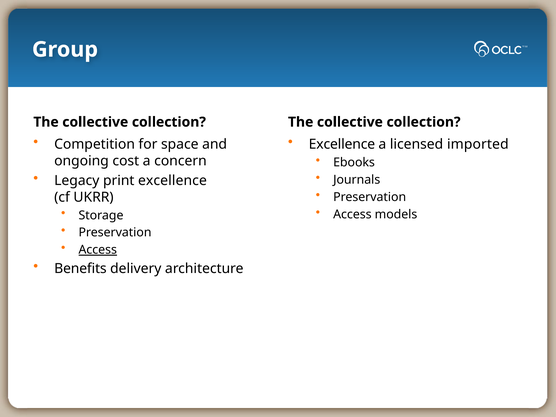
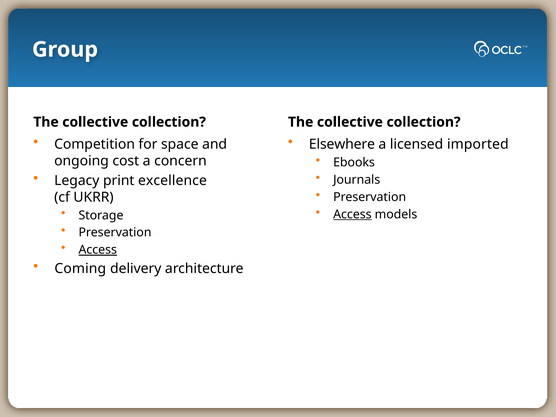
Excellence: Excellence -> Elsewhere (342, 144)
Access underline: none -> present (352, 214)
Benefits: Benefits -> Coming (80, 268)
